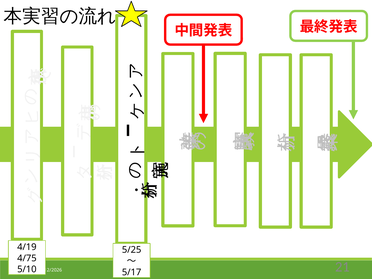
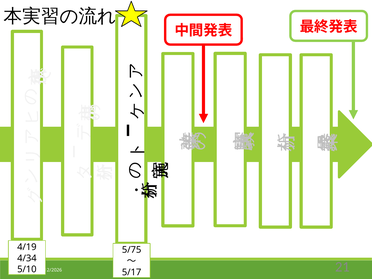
5/25: 5/25 -> 5/75 (132, 250)
4/75: 4/75 -> 4/34 (27, 258)
